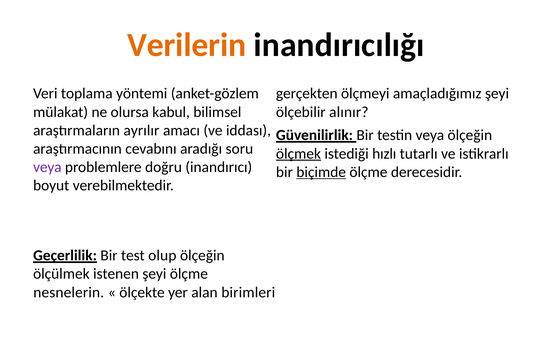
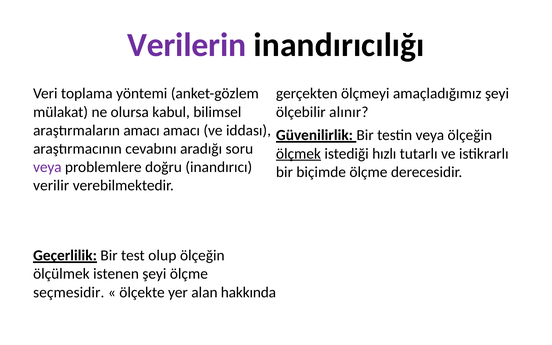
Verilerin colour: orange -> purple (187, 45)
araştırmaların ayrılır: ayrılır -> amacı (142, 130)
biçimde underline: present -> none (321, 172)
boyut: boyut -> verilir (51, 186)
nesnelerin: nesnelerin -> seçmesidir (69, 292)
birimleri: birimleri -> hakkında (248, 292)
